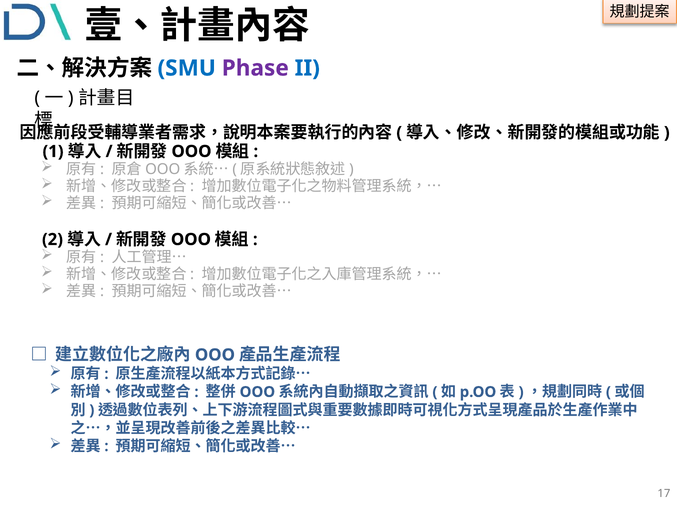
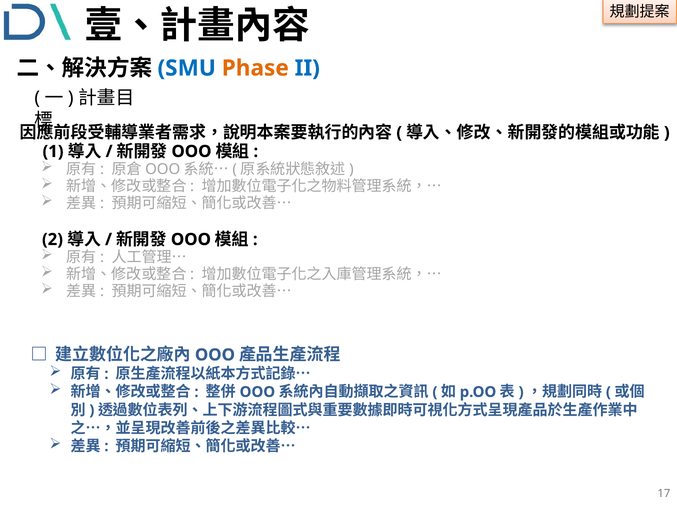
Phase colour: purple -> orange (255, 68)
